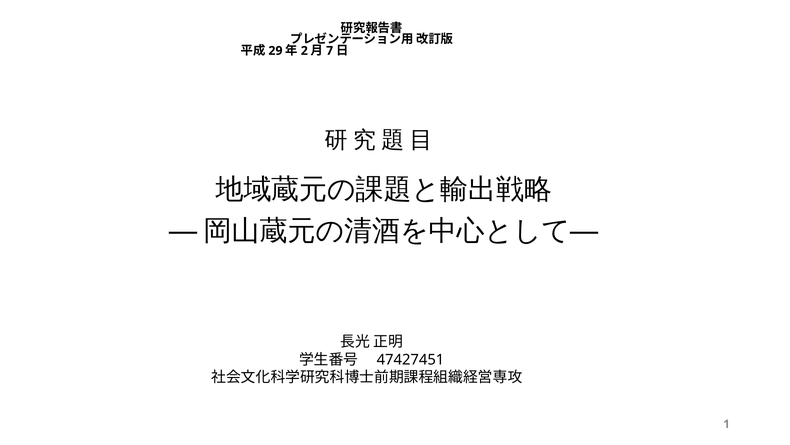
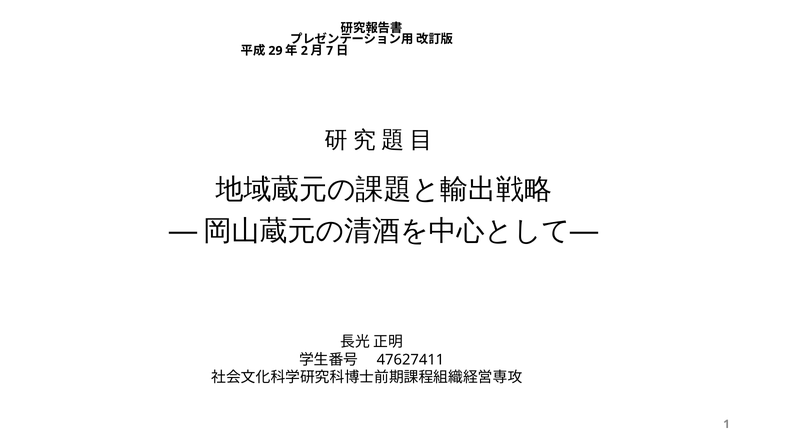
47427451: 47427451 -> 47627411 (410, 359)
